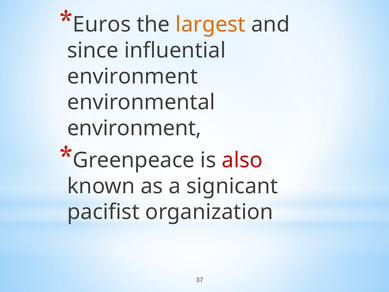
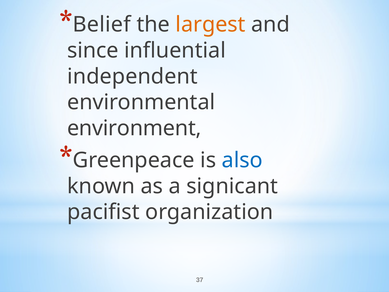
Euros: Euros -> Belief (102, 24)
environment: environment -> independent (132, 76)
also colour: red -> blue (242, 160)
